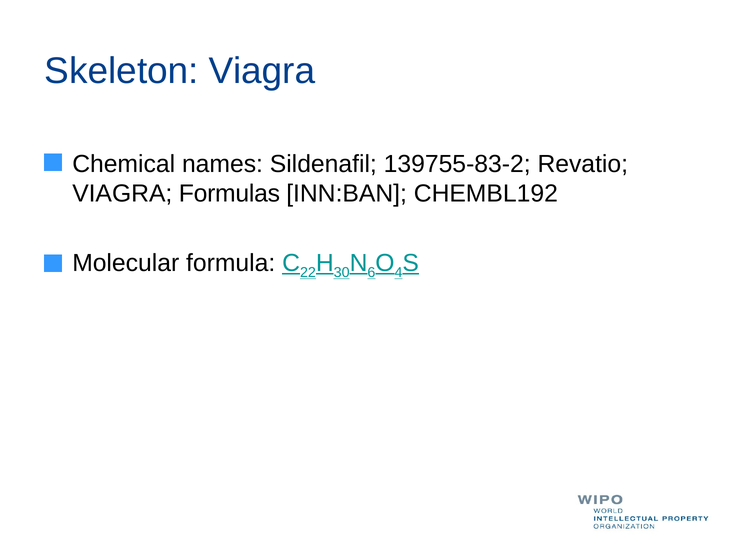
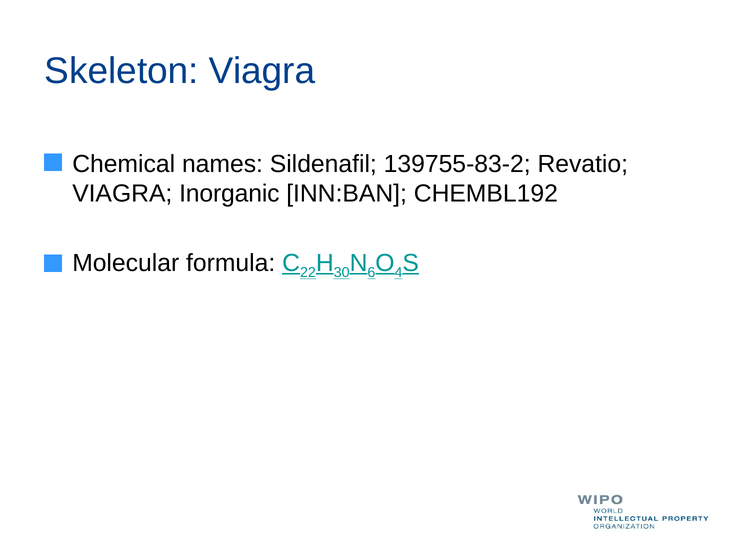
Formulas: Formulas -> Inorganic (229, 194)
